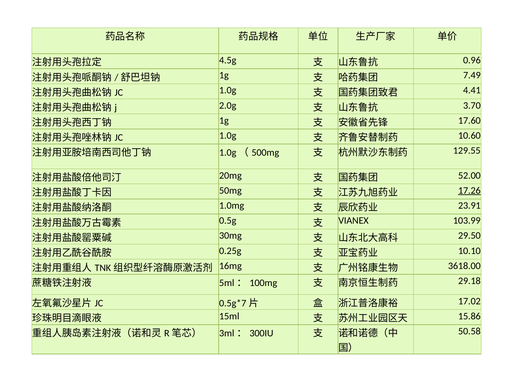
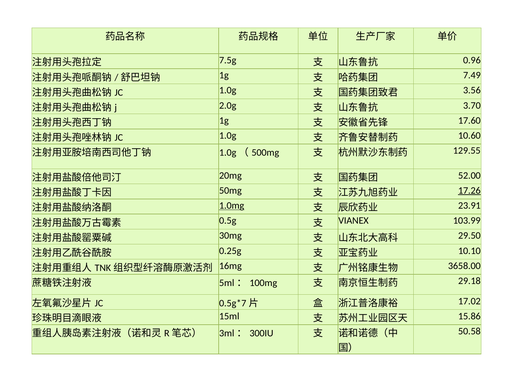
4.5g: 4.5g -> 7.5g (228, 60)
4.41: 4.41 -> 3.56 (472, 90)
1.0mg underline: none -> present (232, 205)
3618.00: 3618.00 -> 3658.00 (464, 266)
